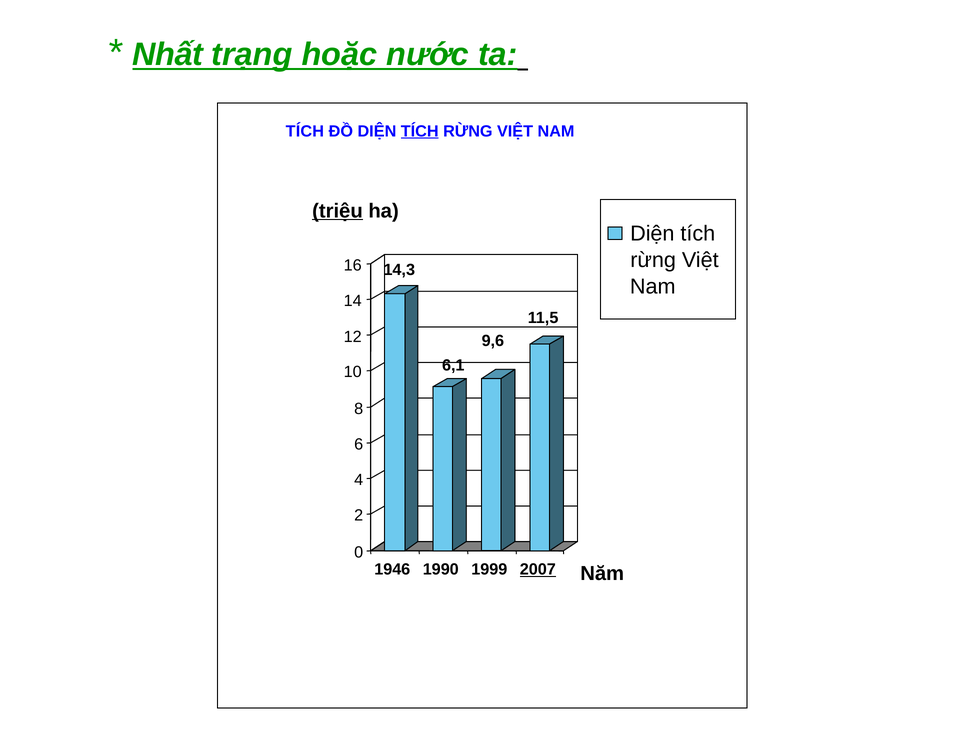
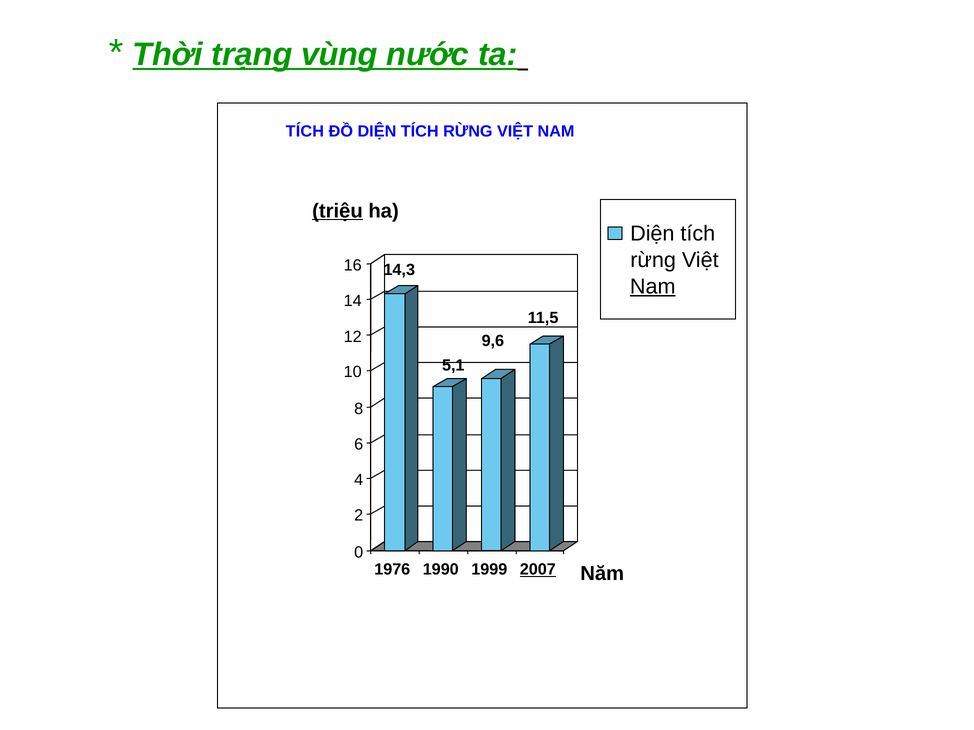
Nhất: Nhất -> Thời (167, 55)
hoặc: hoặc -> vùng (340, 55)
TÍCH underline: present -> none (420, 131)
Nam underline: none -> present (653, 287)
6,1: 6,1 -> 5,1 (453, 366)
1946: 1946 -> 1976 (392, 570)
